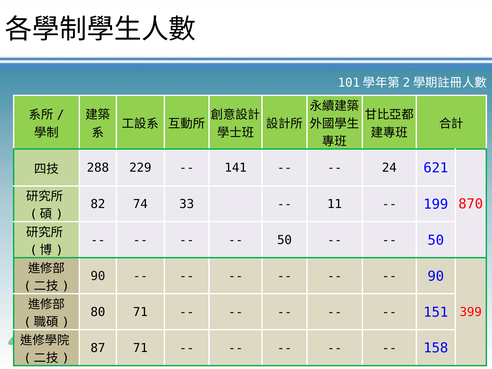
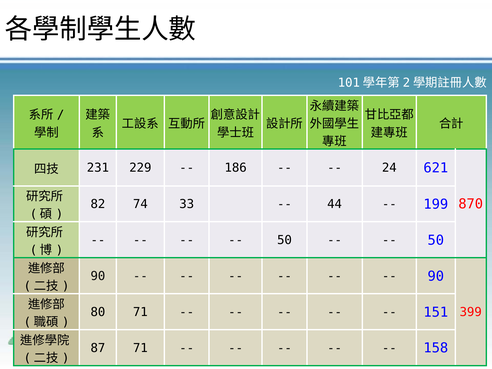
288: 288 -> 231 (98, 168)
141: 141 -> 186 (236, 168)
11: 11 -> 44 (335, 204)
